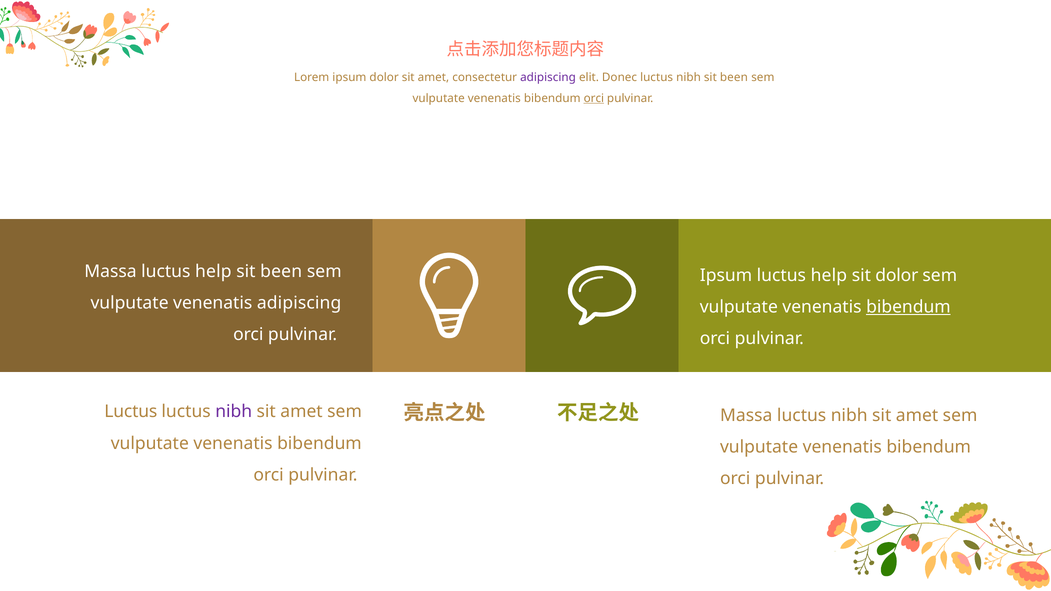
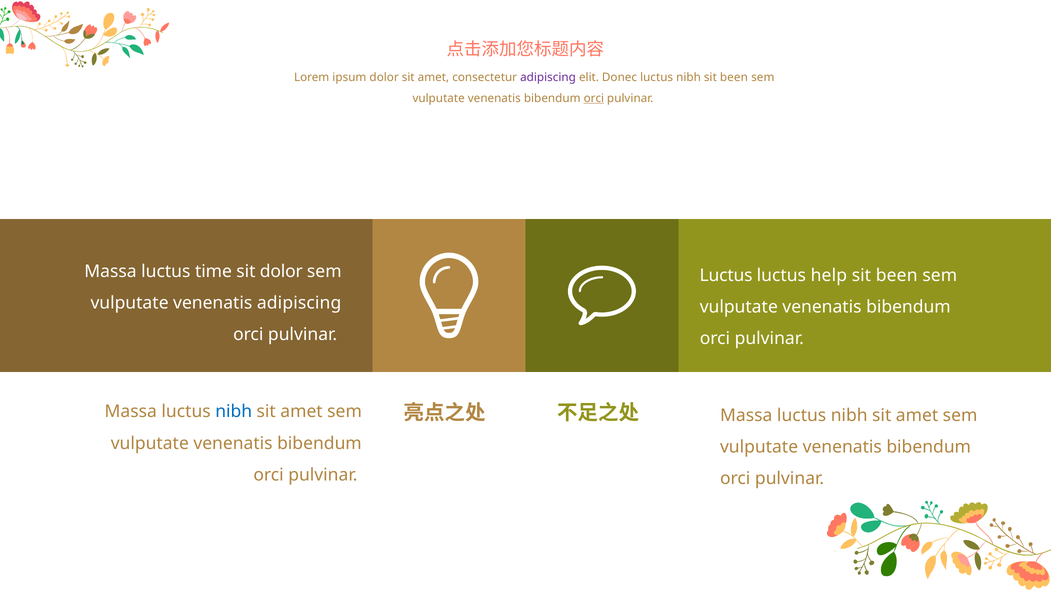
help: help -> time (213, 272)
been: been -> dolor (281, 272)
Ipsum: Ipsum -> Luctus (726, 275)
dolor: dolor -> been (897, 275)
bibendum underline: present -> none (908, 307)
Luctus: Luctus -> Massa (131, 412)
nibh colour: purple -> blue (234, 412)
